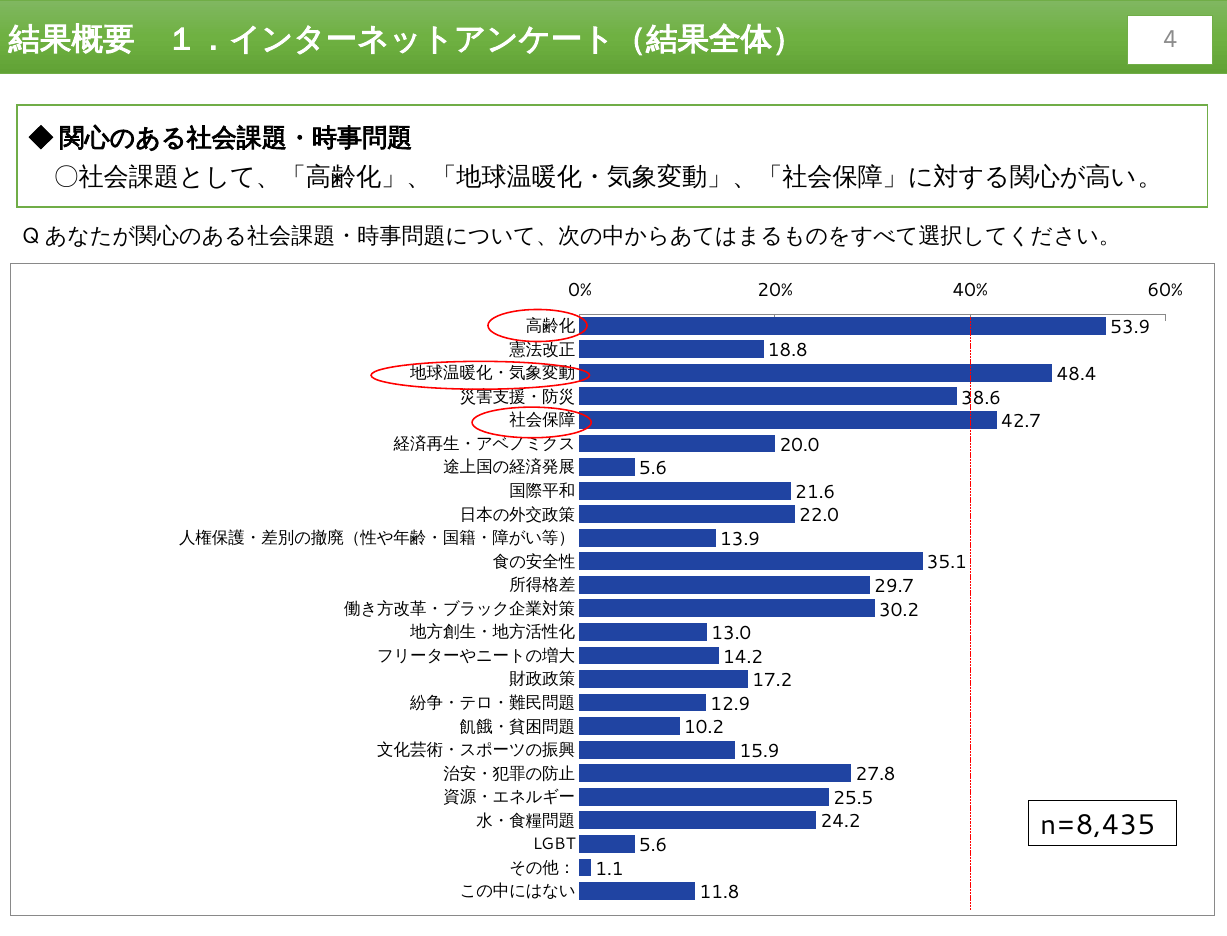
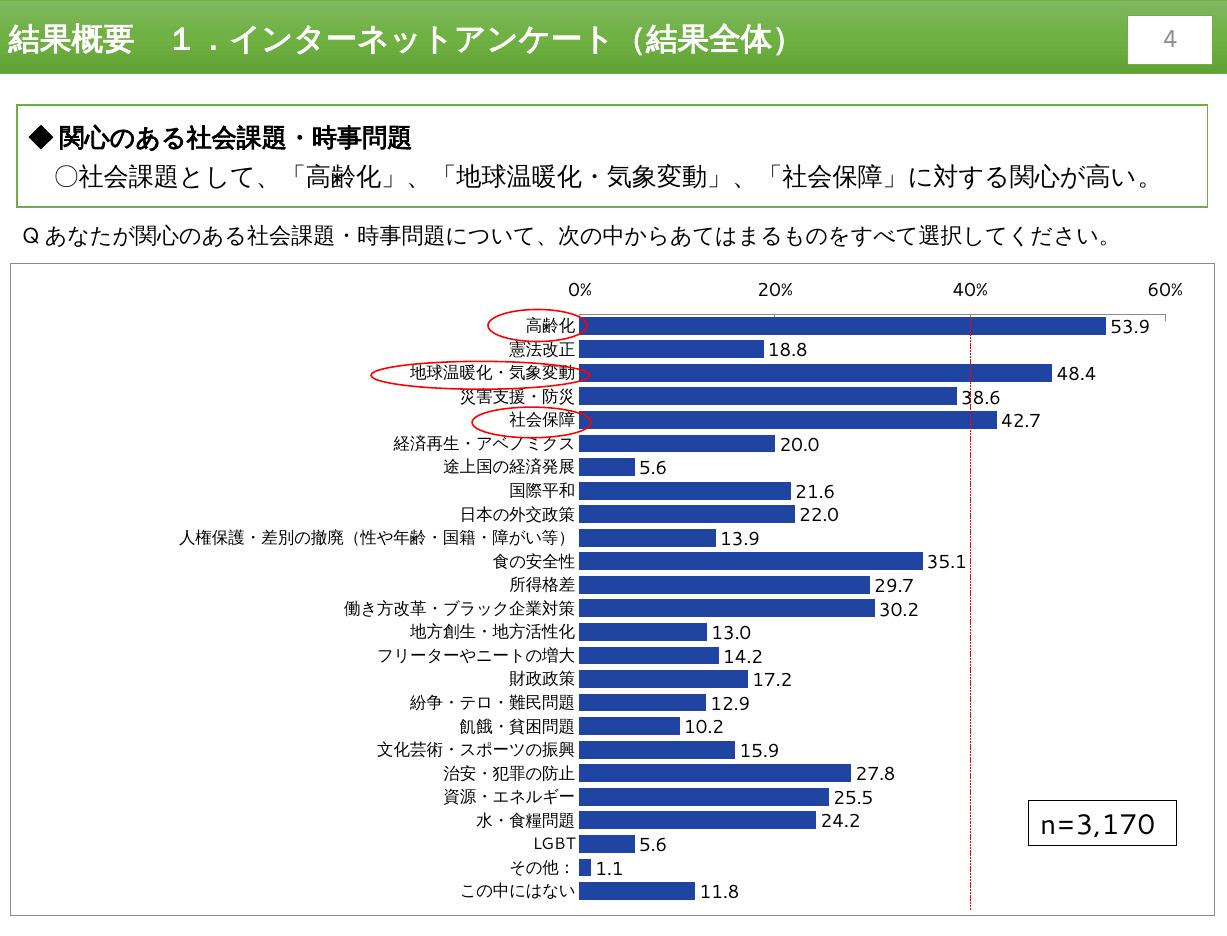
n=8,435: n=8,435 -> n=3,170 (1098, 826)
